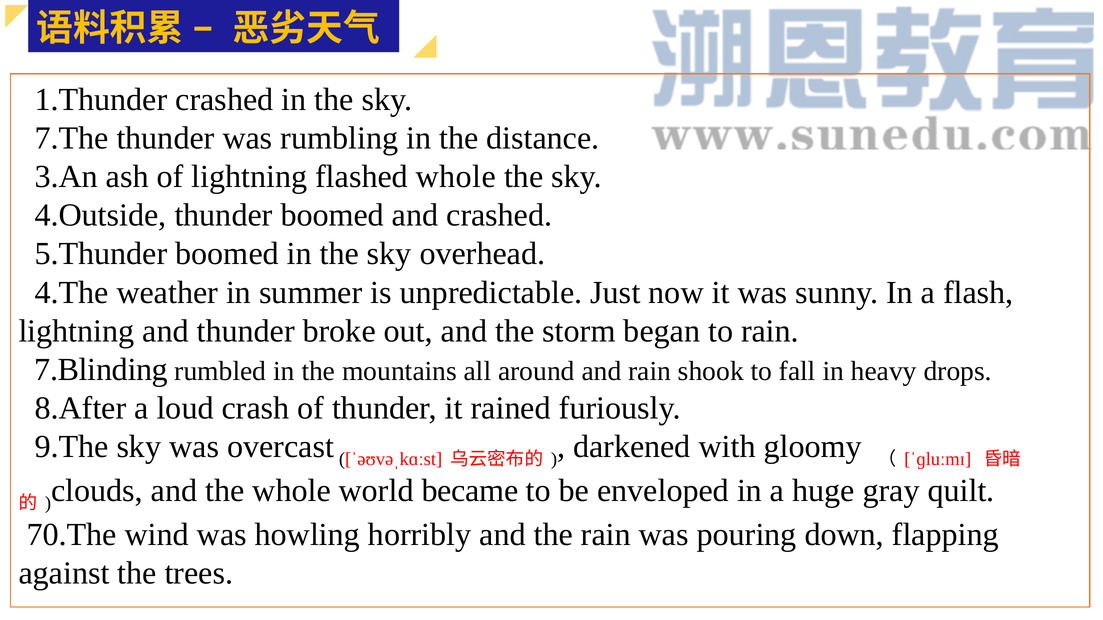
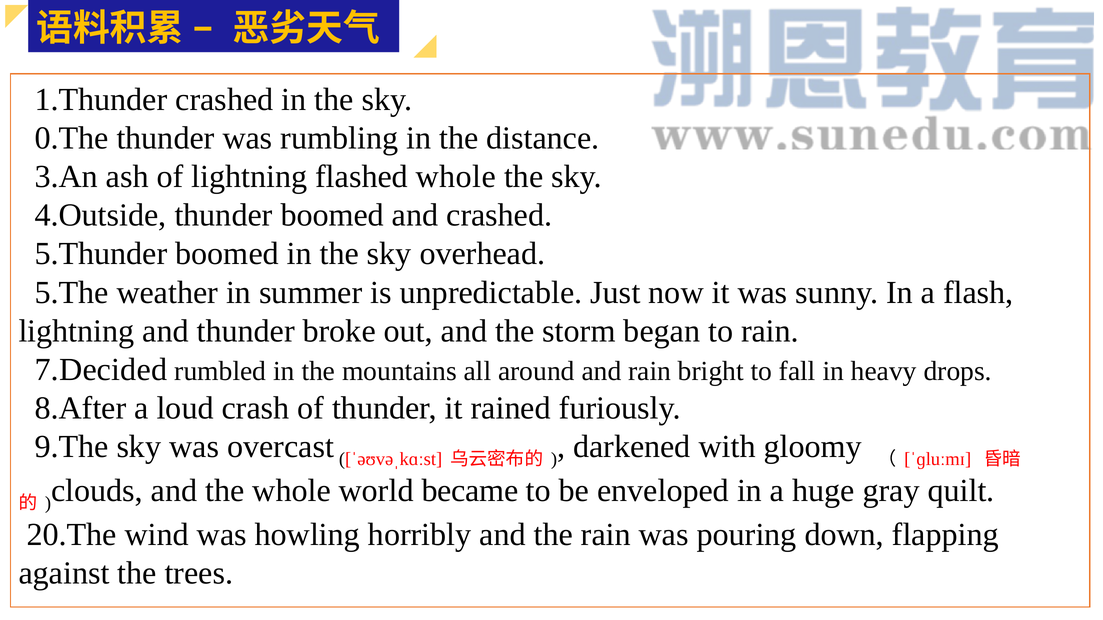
7.The: 7.The -> 0.The (72, 138)
4.The: 4.The -> 5.The (72, 293)
7.Blinding: 7.Blinding -> 7.Decided (101, 370)
shook: shook -> bright (711, 371)
70.The: 70.The -> 20.The (72, 535)
